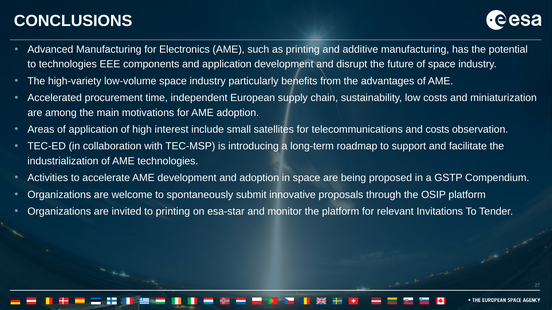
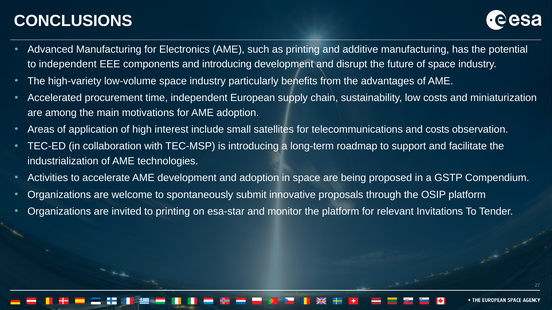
to technologies: technologies -> independent (68, 64)
and application: application -> introducing (227, 64)
